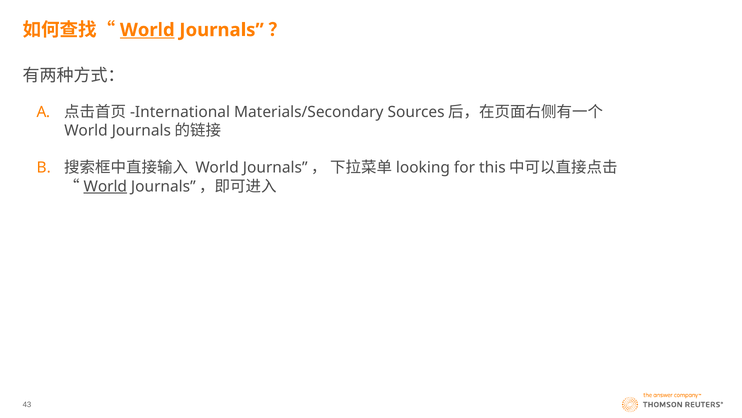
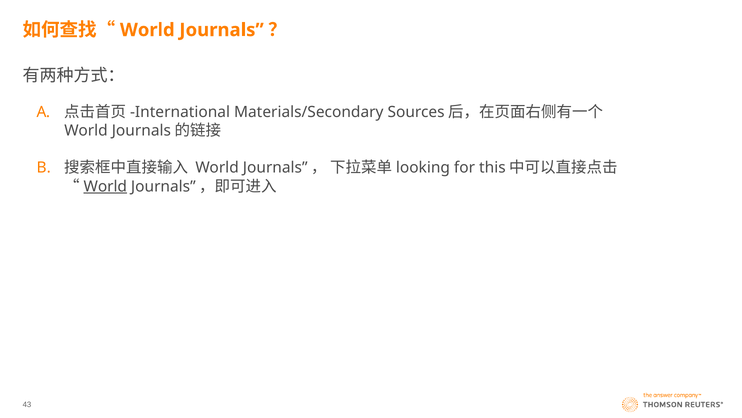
World underline: present -> none (147, 30)
